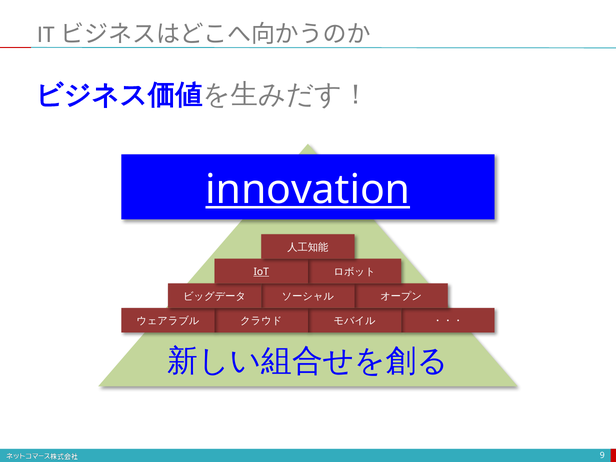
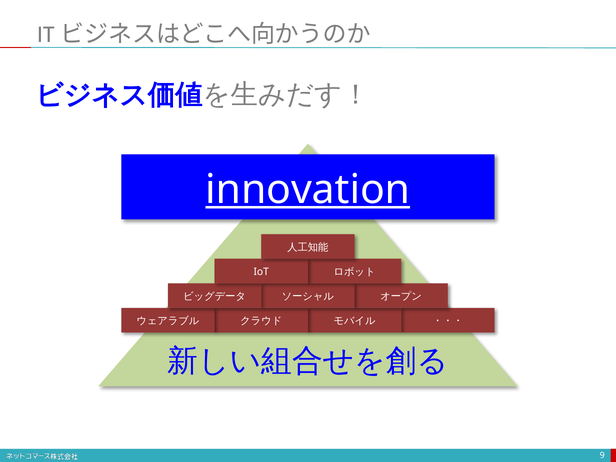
IoT underline: present -> none (261, 272)
